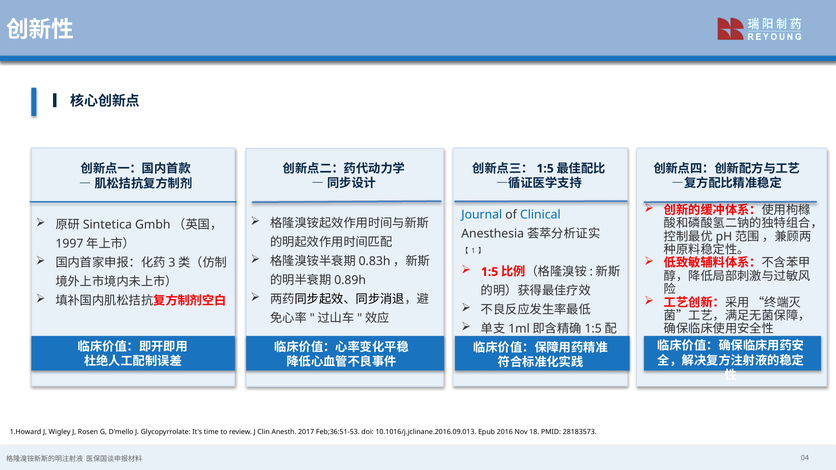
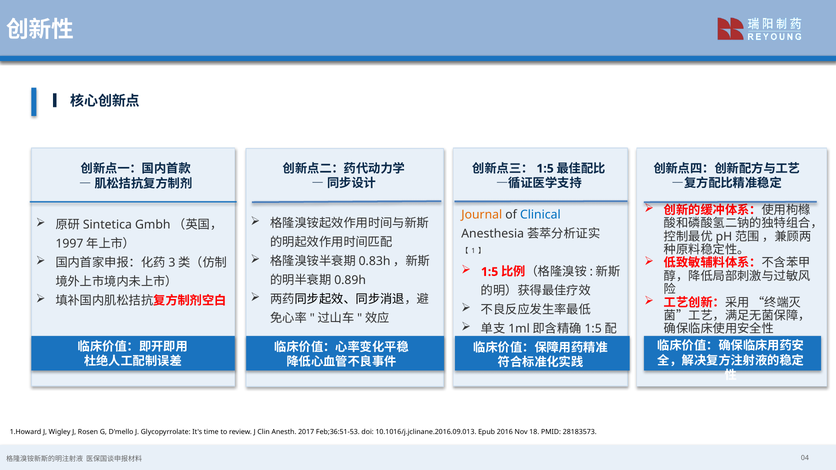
Journal colour: blue -> orange (482, 215)
